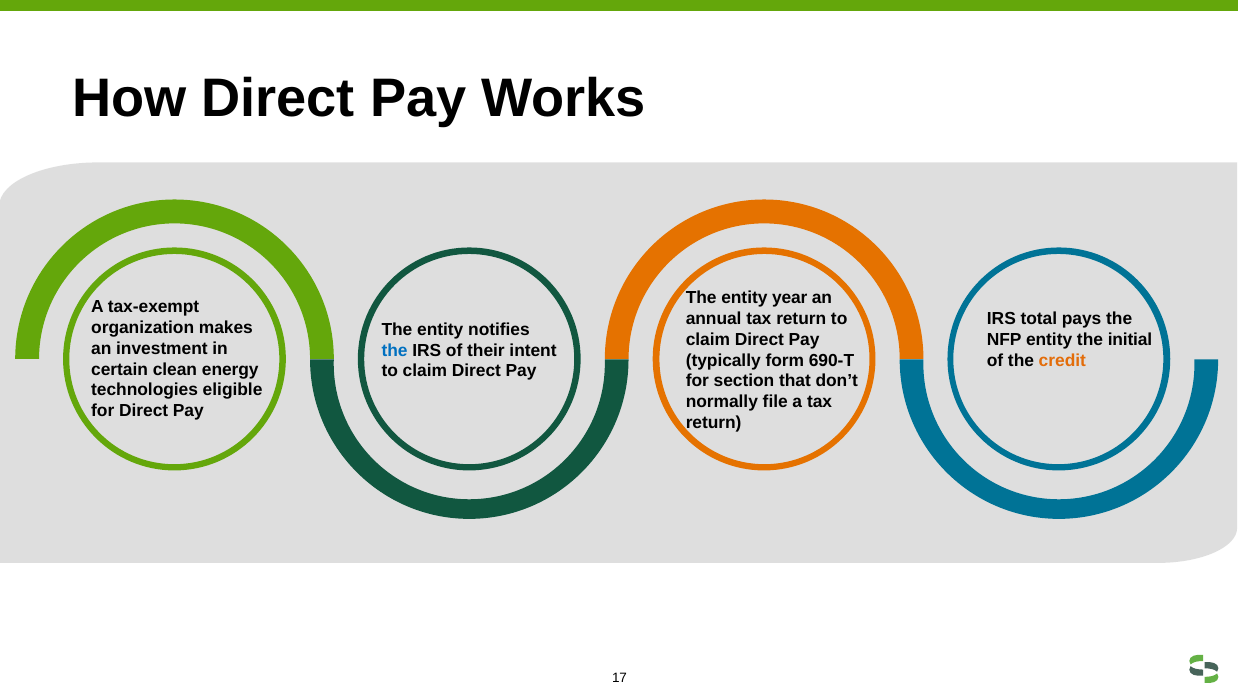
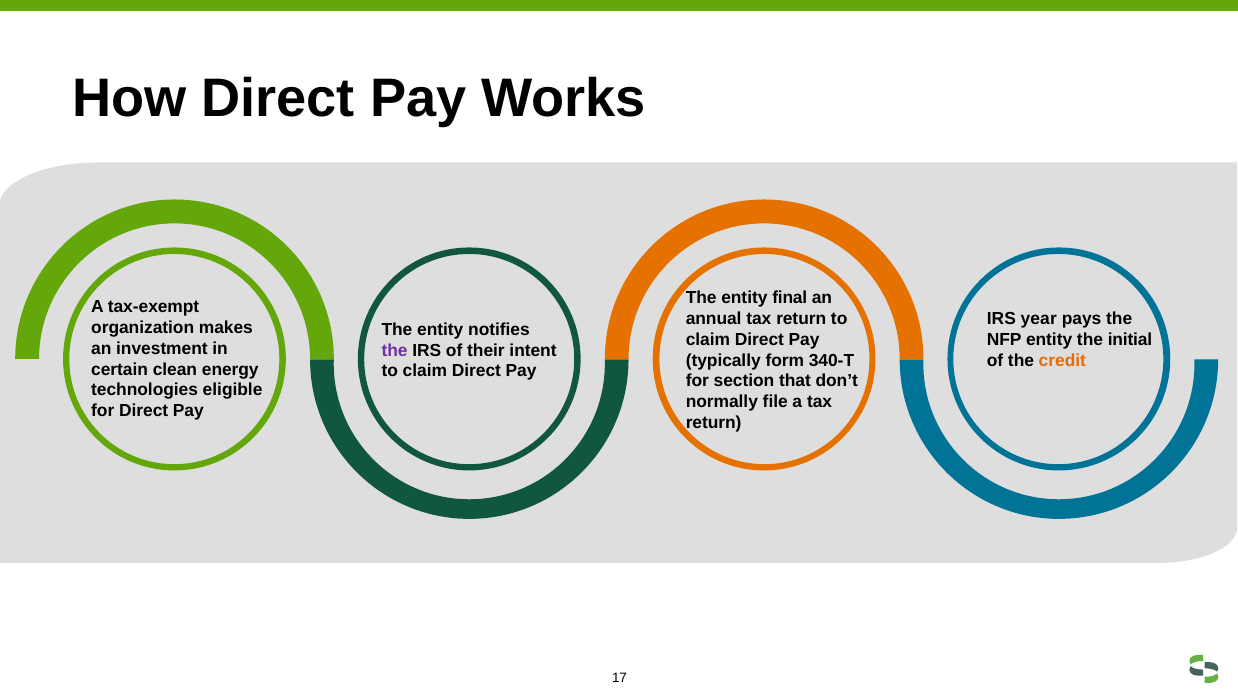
year: year -> final (790, 297)
total: total -> year (1039, 319)
the colour: blue -> purple (395, 350)
690-T: 690-T -> 340-T (831, 360)
